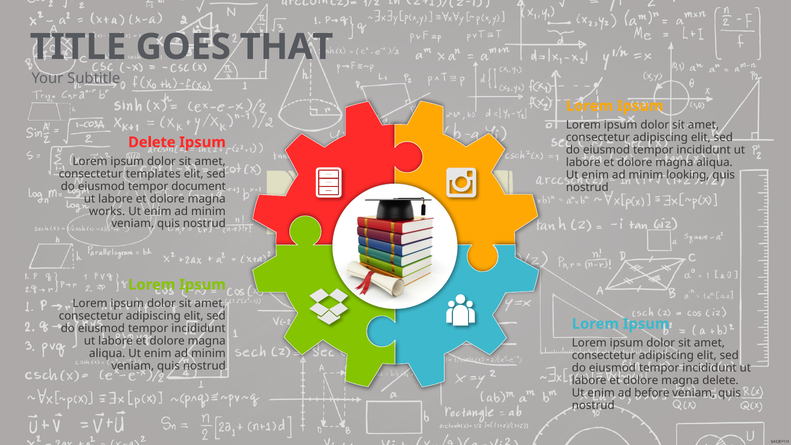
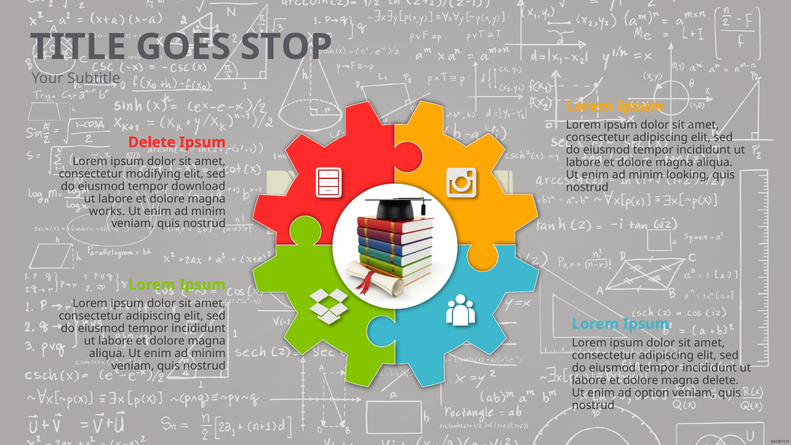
THAT: THAT -> STOP (286, 47)
templates: templates -> modifying (153, 174)
document: document -> download (198, 186)
before: before -> option (652, 393)
